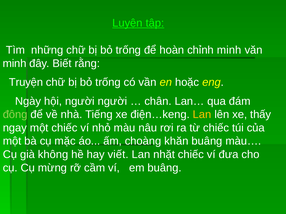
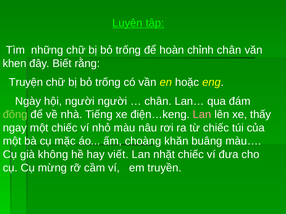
chỉnh minh: minh -> chân (229, 50)
minh: minh -> khen (15, 64)
Lan colour: yellow -> pink (202, 115)
em buâng: buâng -> truyền (165, 168)
